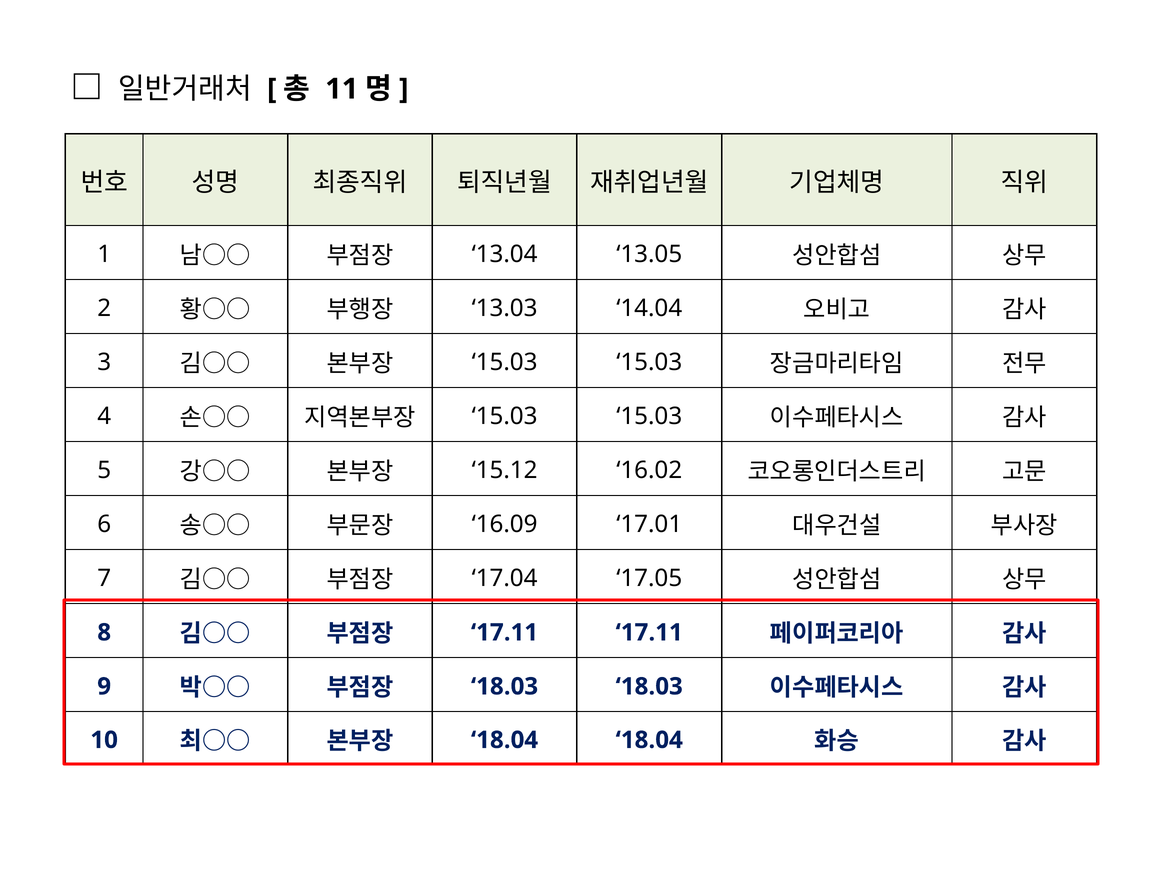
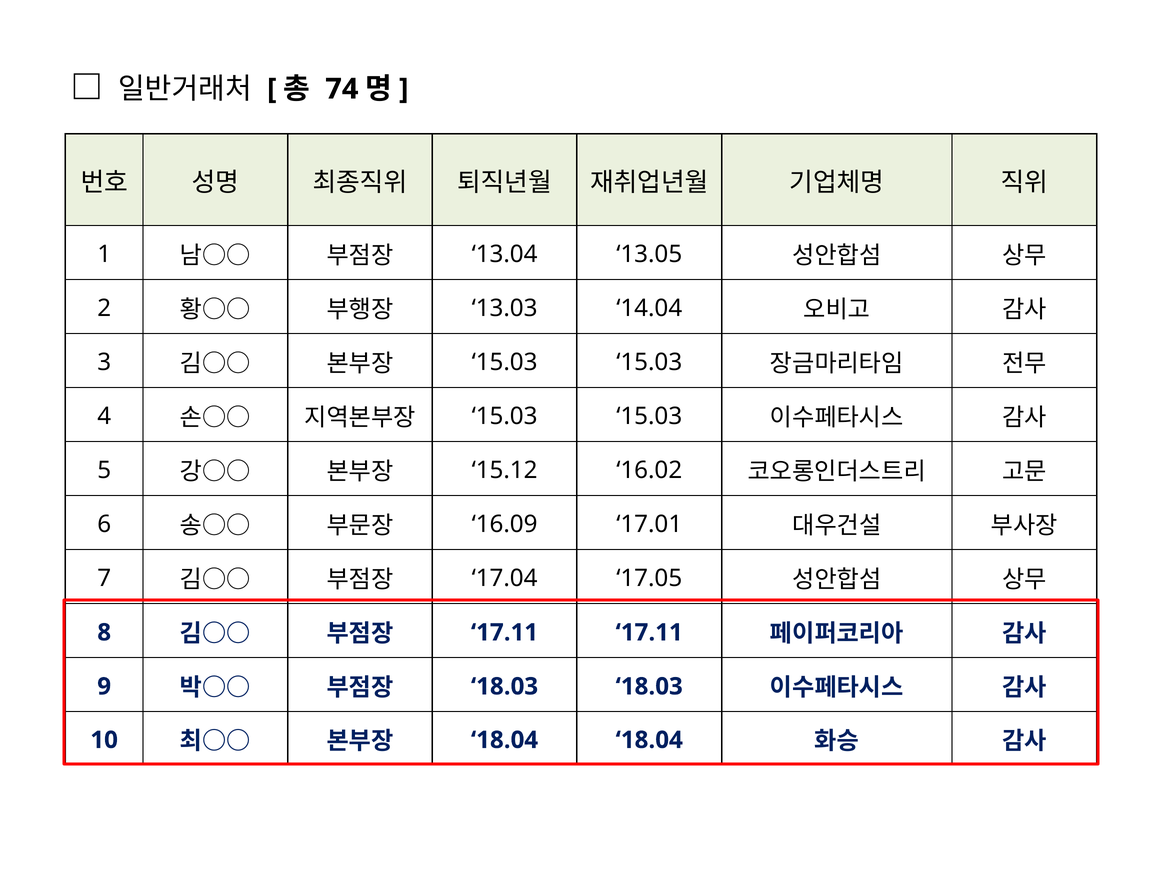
11: 11 -> 74 (342, 89)
